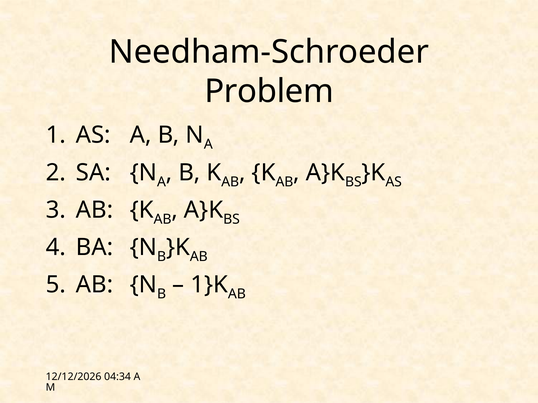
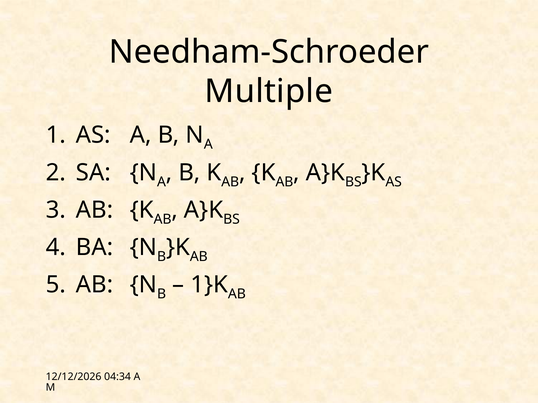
Problem: Problem -> Multiple (269, 91)
